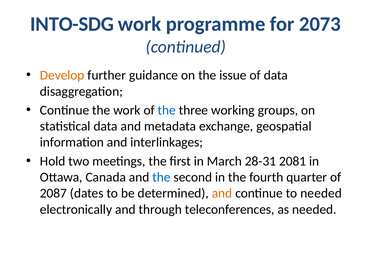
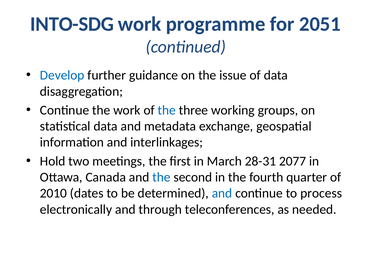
2073: 2073 -> 2051 (320, 24)
Develop colour: orange -> blue (62, 75)
2081: 2081 -> 2077 (293, 161)
2087: 2087 -> 2010 (53, 193)
and colour: orange -> blue (222, 193)
to needed: needed -> process (321, 193)
